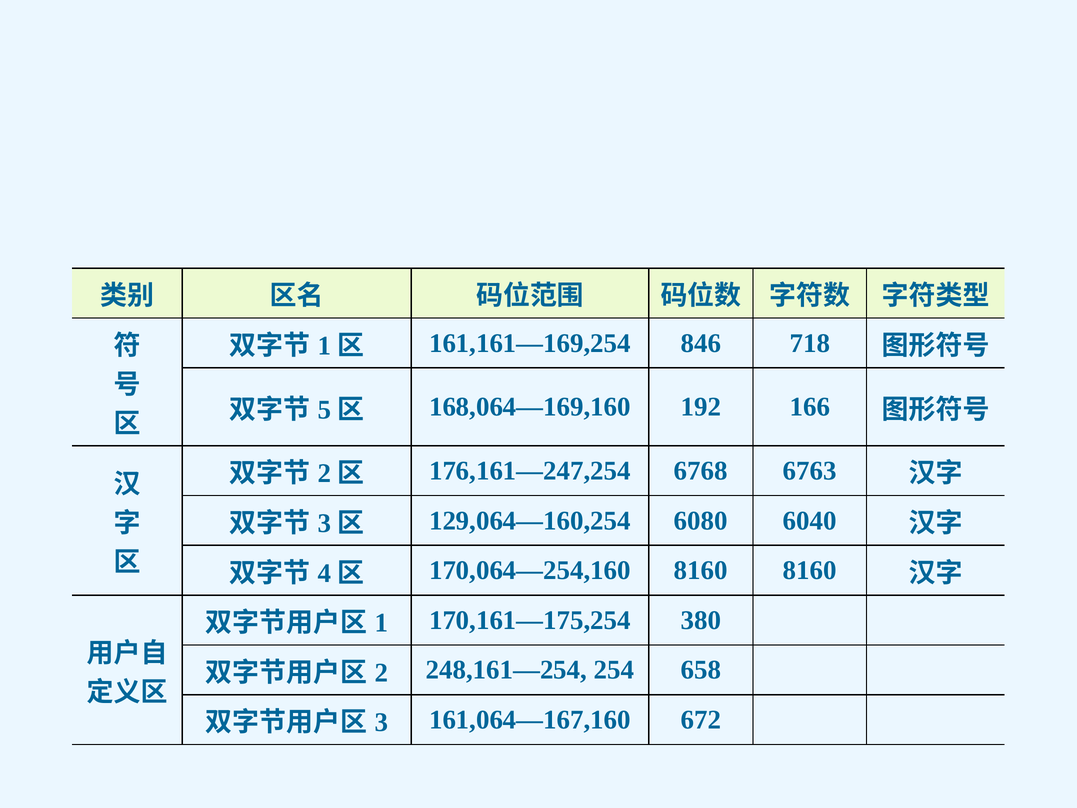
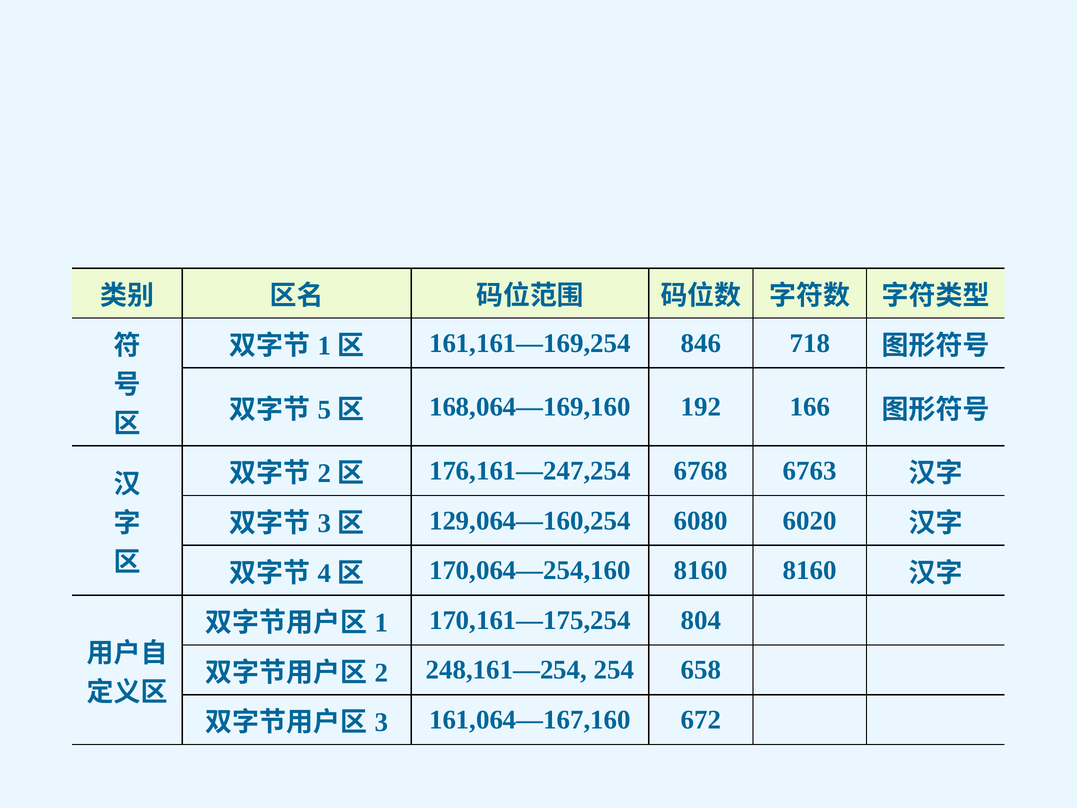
6040: 6040 -> 6020 (810, 521)
380: 380 -> 804 (701, 620)
